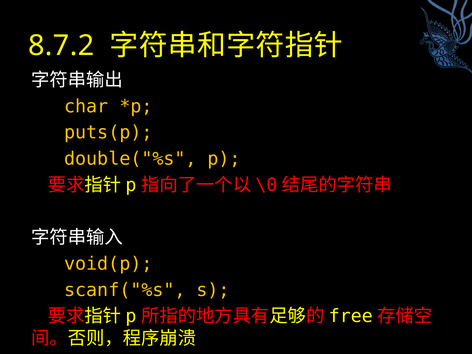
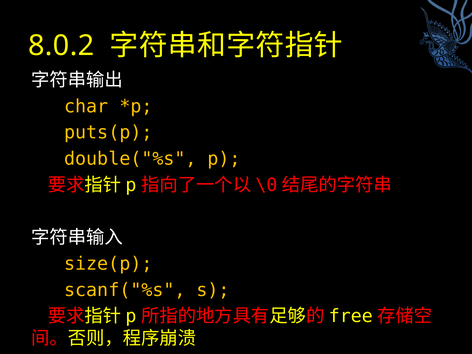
8.7.2: 8.7.2 -> 8.0.2 (61, 46)
void(p: void(p -> size(p (108, 264)
